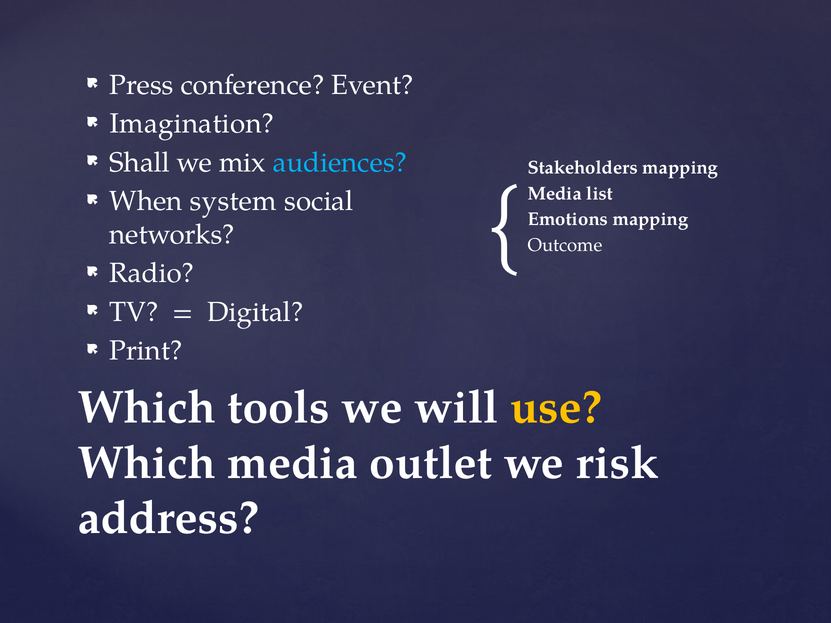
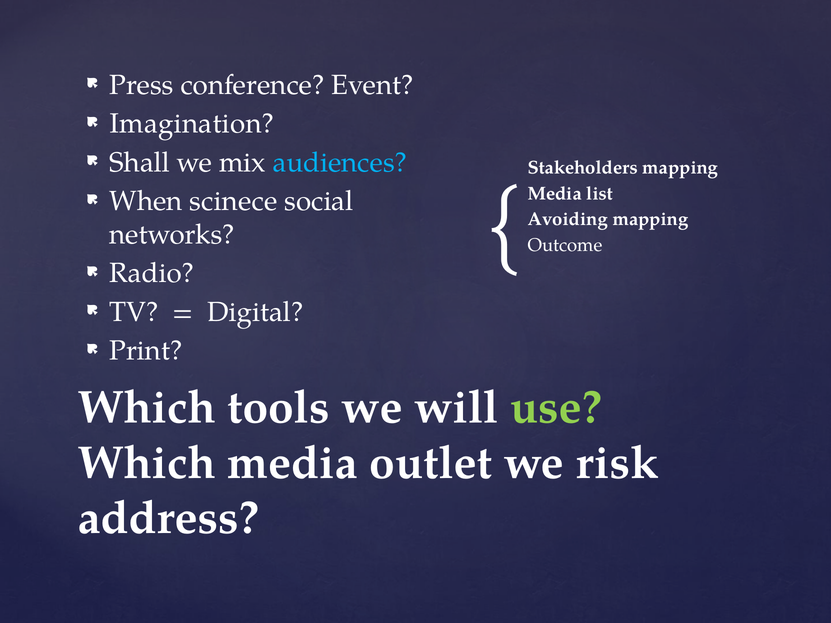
system: system -> scinece (233, 201)
Emotions: Emotions -> Avoiding (568, 219)
use colour: yellow -> light green (556, 408)
